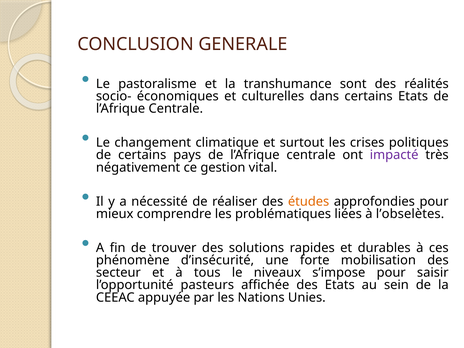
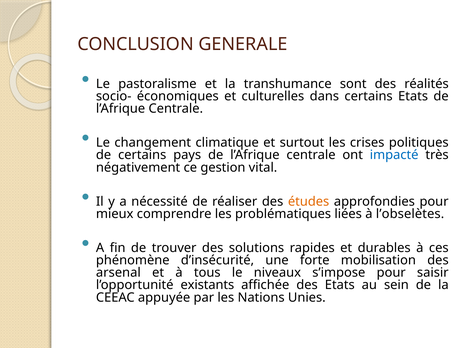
impacté colour: purple -> blue (394, 155)
secteur: secteur -> arsenal (118, 273)
pasteurs: pasteurs -> existants (207, 285)
